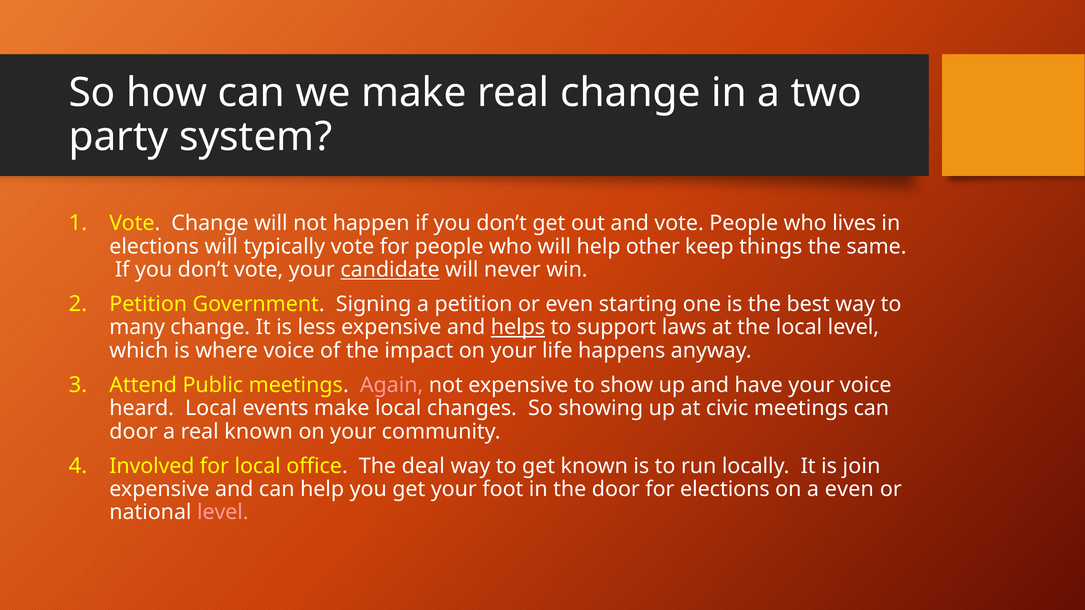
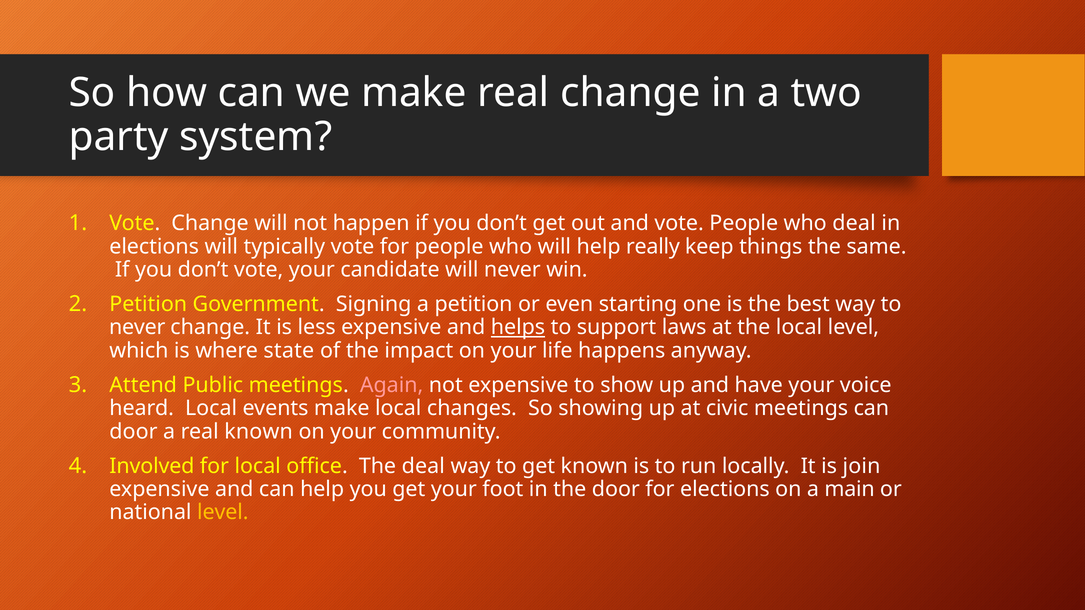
who lives: lives -> deal (854, 223)
other: other -> really (653, 247)
candidate underline: present -> none (390, 270)
many: many -> never (137, 328)
where voice: voice -> state (289, 351)
a even: even -> main (850, 489)
level colour: pink -> yellow (223, 513)
